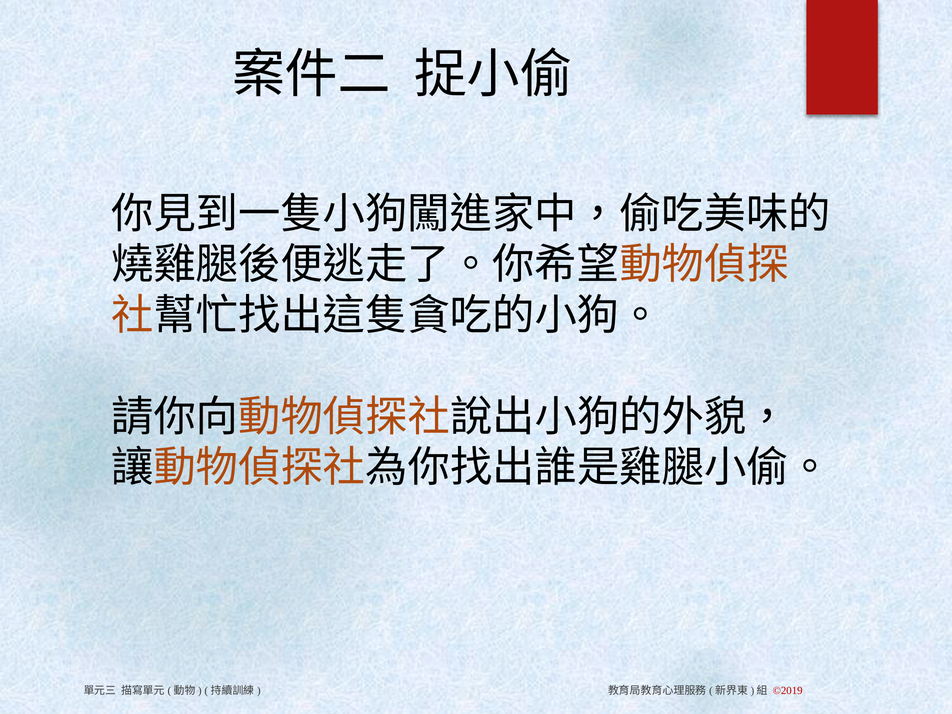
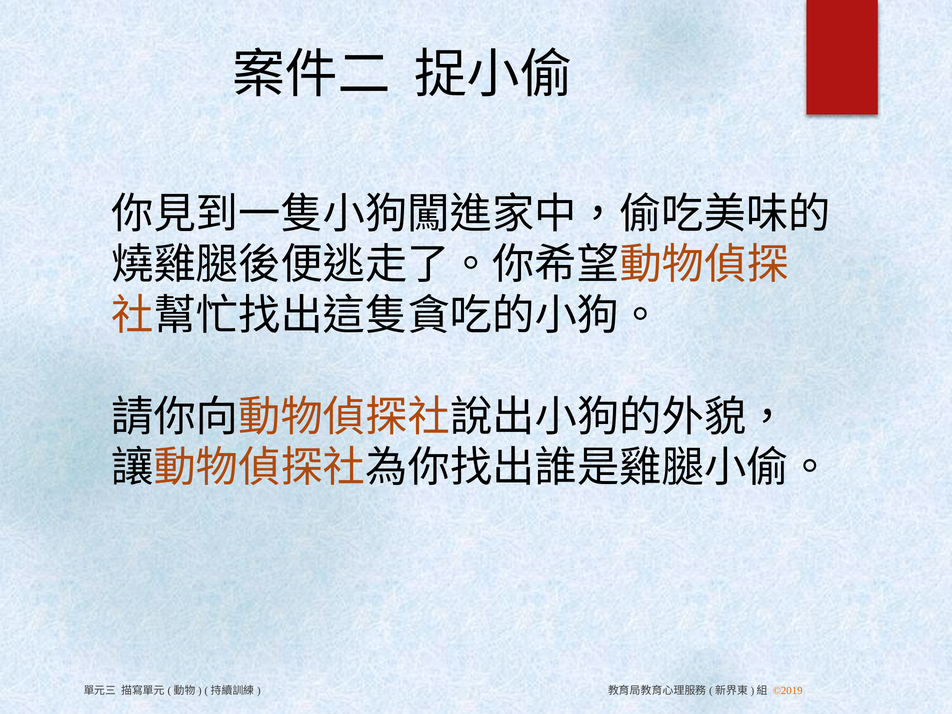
©2019 colour: red -> orange (788, 691)
